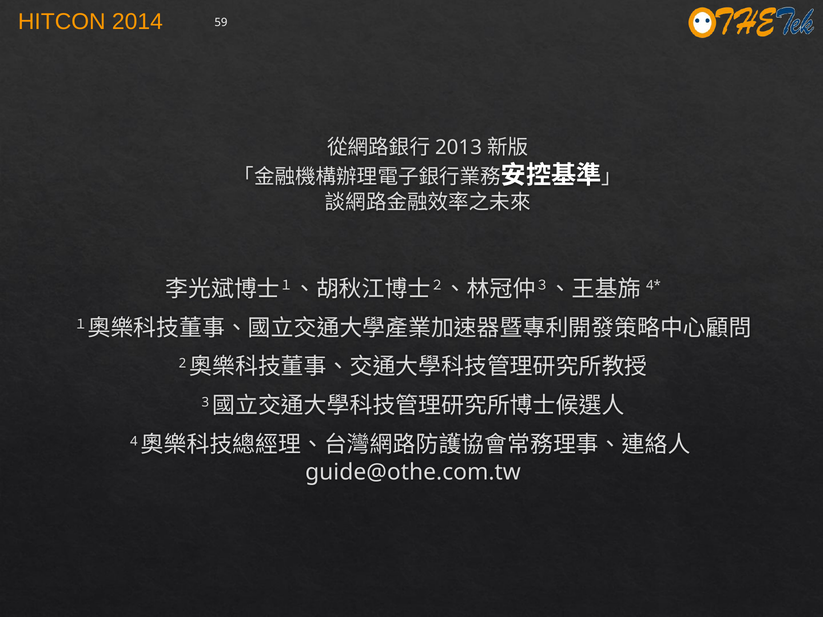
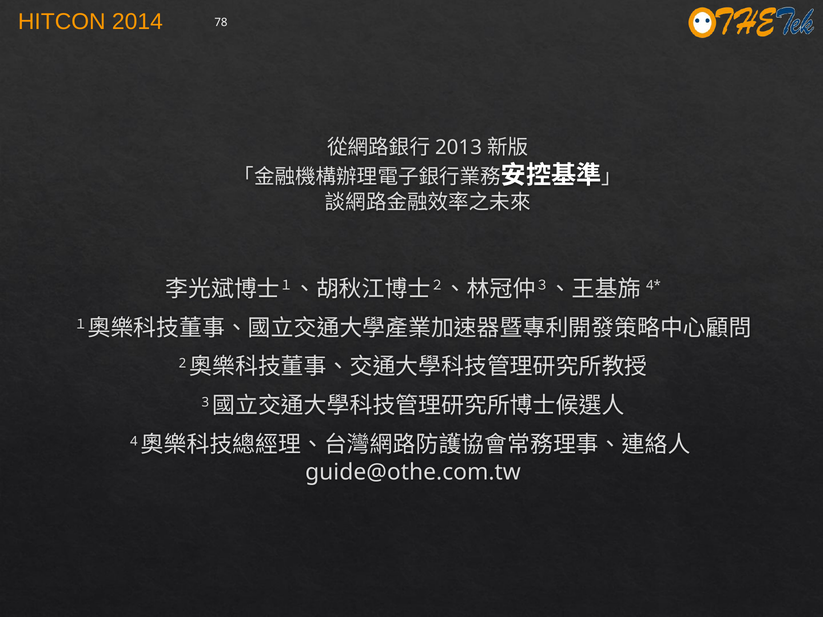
59: 59 -> 78 (221, 23)
